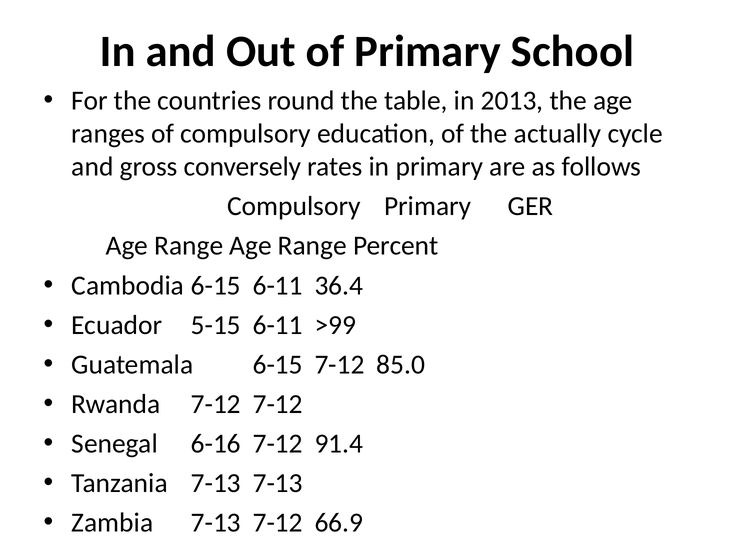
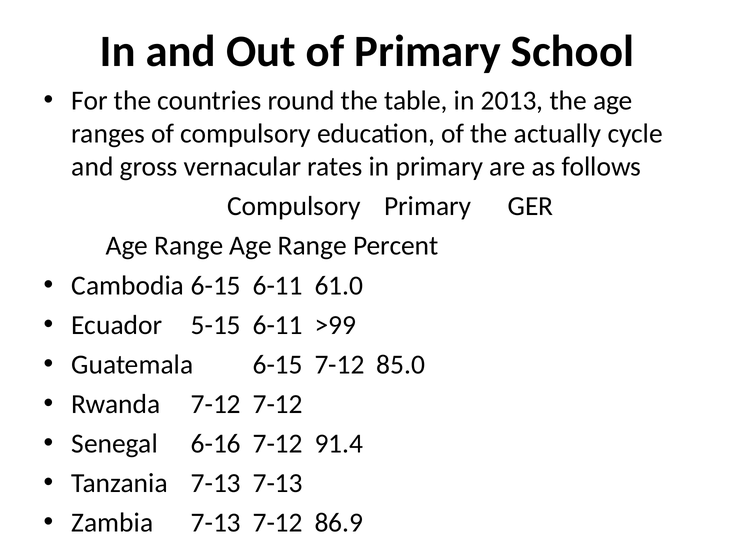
conversely: conversely -> vernacular (243, 167)
36.4: 36.4 -> 61.0 (339, 285)
66.9: 66.9 -> 86.9 (339, 523)
